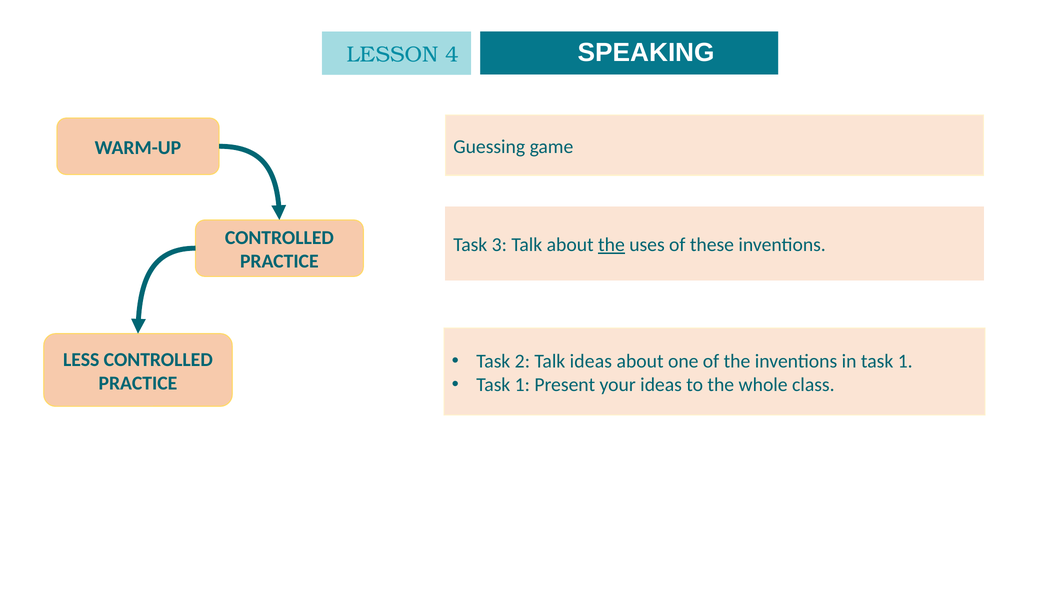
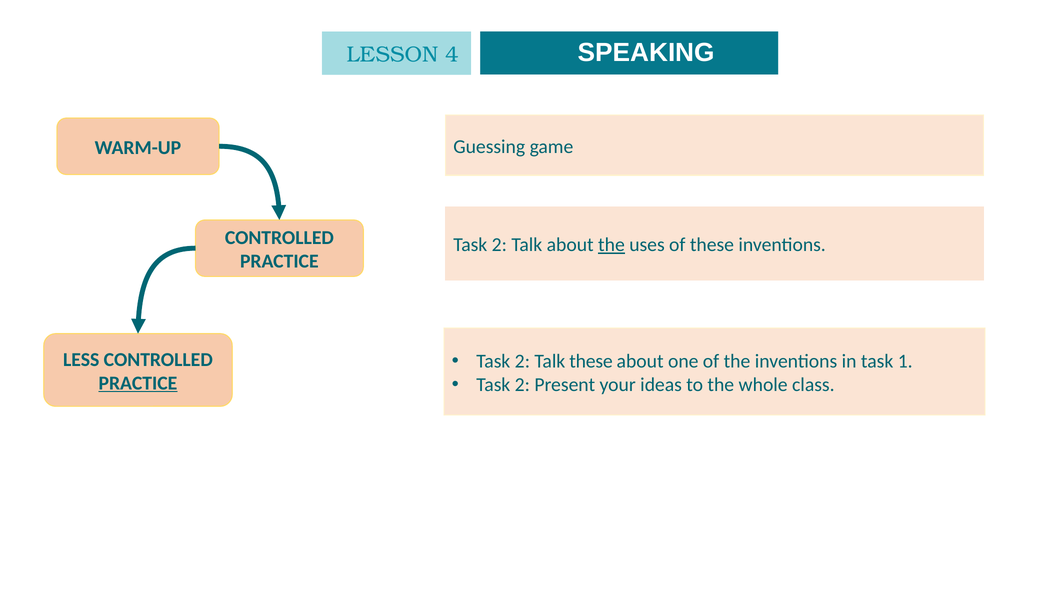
3: 3 -> 2 (499, 245)
Talk ideas: ideas -> these (591, 361)
1: 1 -> 2 (522, 385)
PRACTICE underline: none -> present (138, 383)
